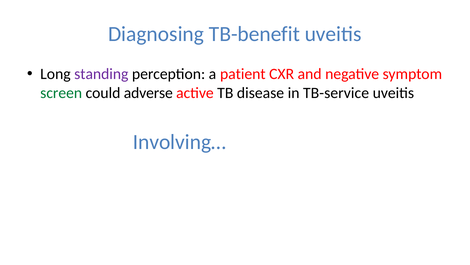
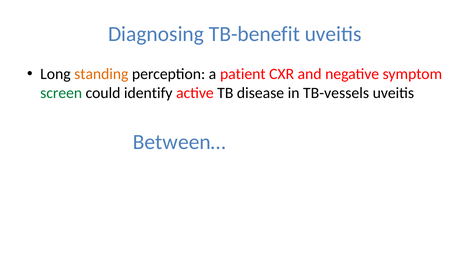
standing colour: purple -> orange (101, 74)
adverse: adverse -> identify (148, 93)
TB-service: TB-service -> TB-vessels (336, 93)
Involving…: Involving… -> Between… (179, 142)
